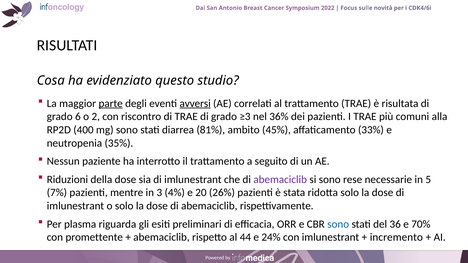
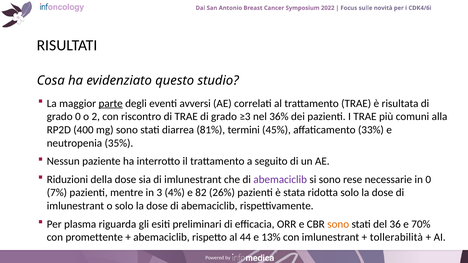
avversi underline: present -> none (195, 103)
grado 6: 6 -> 0 (78, 117)
ambito: ambito -> termini (244, 130)
in 5: 5 -> 0 (428, 180)
20: 20 -> 82 (201, 193)
sono colour: blue -> orange (338, 224)
24%: 24% -> 13% (271, 238)
incremento: incremento -> tollerabilità (396, 238)
